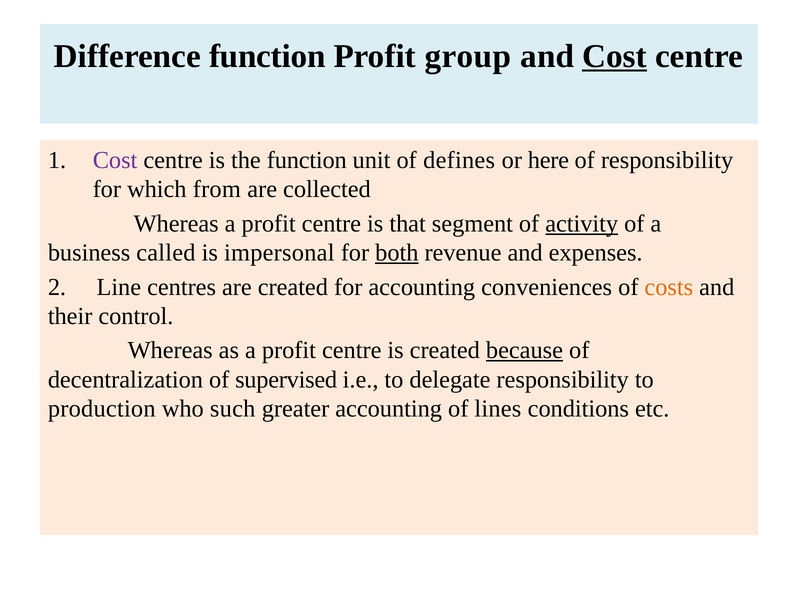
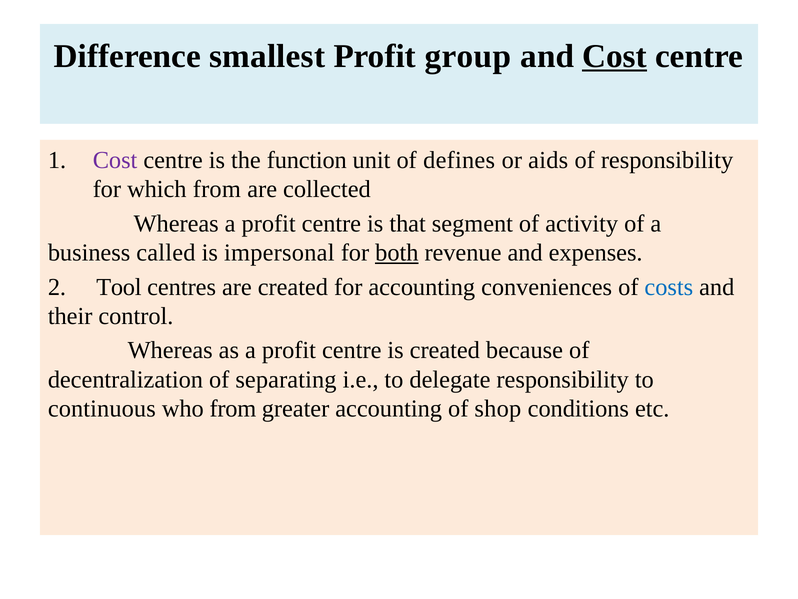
Difference function: function -> smallest (267, 56)
here: here -> aids (548, 160)
activity underline: present -> none (582, 223)
Line: Line -> Tool (119, 287)
costs colour: orange -> blue (669, 287)
because underline: present -> none (524, 350)
supervised: supervised -> separating (286, 379)
production: production -> continuous (102, 409)
who such: such -> from (233, 409)
lines: lines -> shop (498, 409)
